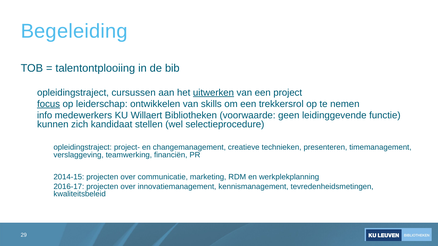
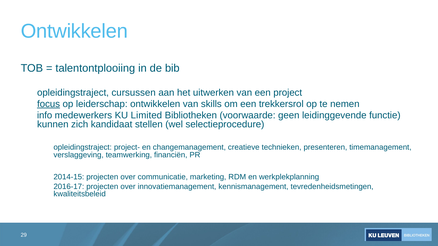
Begeleiding: Begeleiding -> Ontwikkelen (74, 31)
uitwerken underline: present -> none (213, 93)
Willaert: Willaert -> Limited (146, 115)
